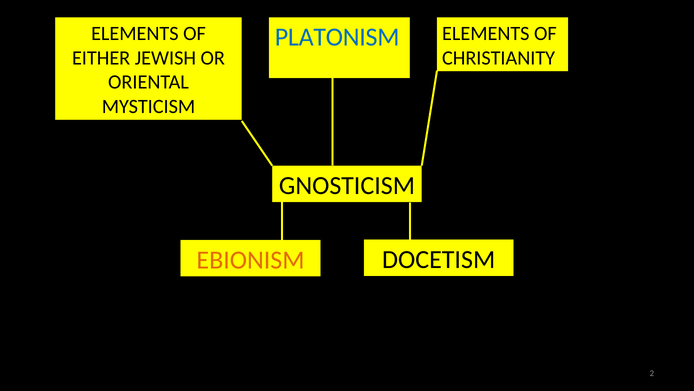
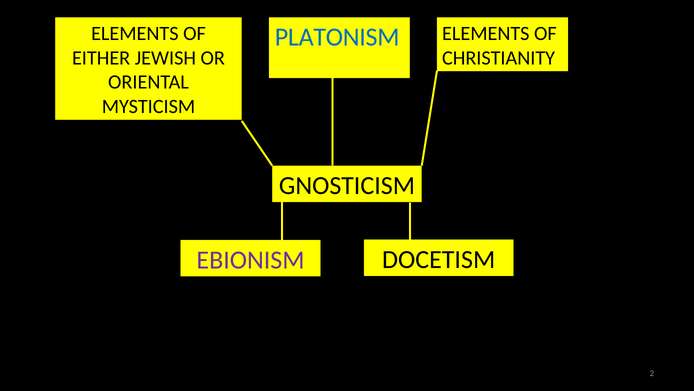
EBIONISM colour: orange -> purple (250, 260)
